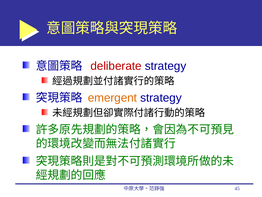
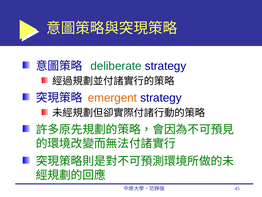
deliberate colour: red -> green (116, 66)
